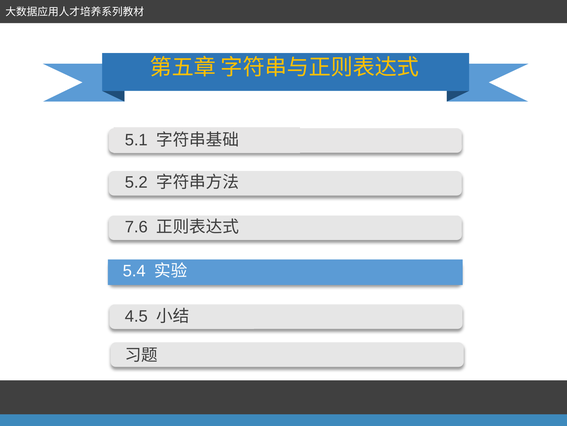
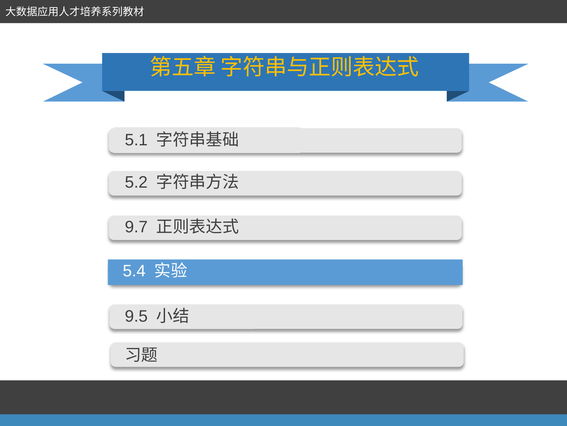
7.6: 7.6 -> 9.7 (136, 227)
4.5: 4.5 -> 9.5 (136, 316)
